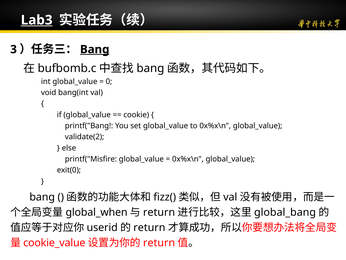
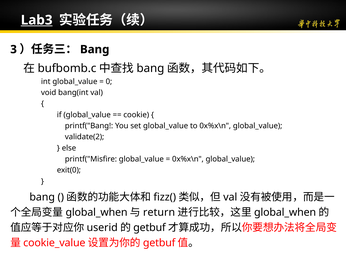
Bang underline: present -> none (95, 49)
global_bang: global_bang -> global_when (285, 212)
return: return -> getbuf (149, 227)
return: return -> getbuf (159, 242)
